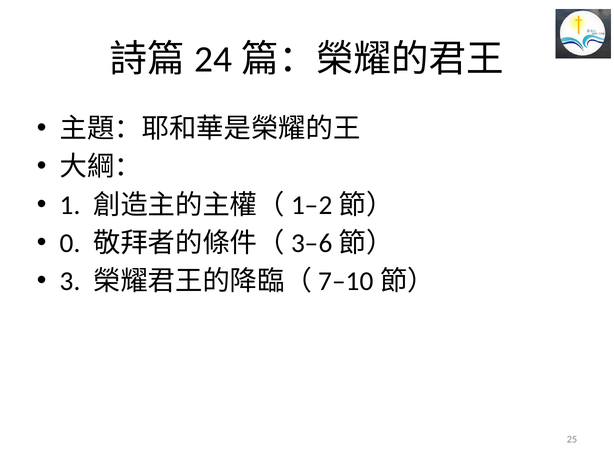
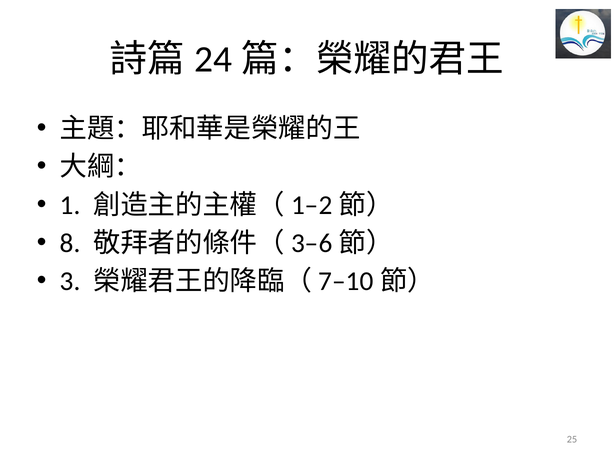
0: 0 -> 8 (70, 243)
